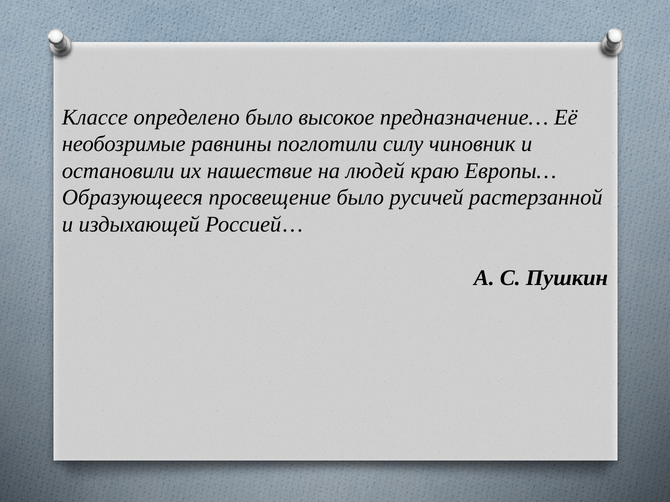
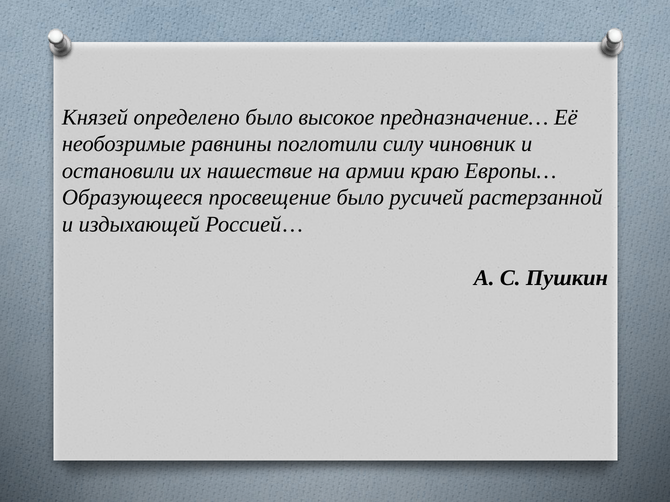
Классе: Классе -> Князей (95, 117)
людей: людей -> армии (375, 171)
